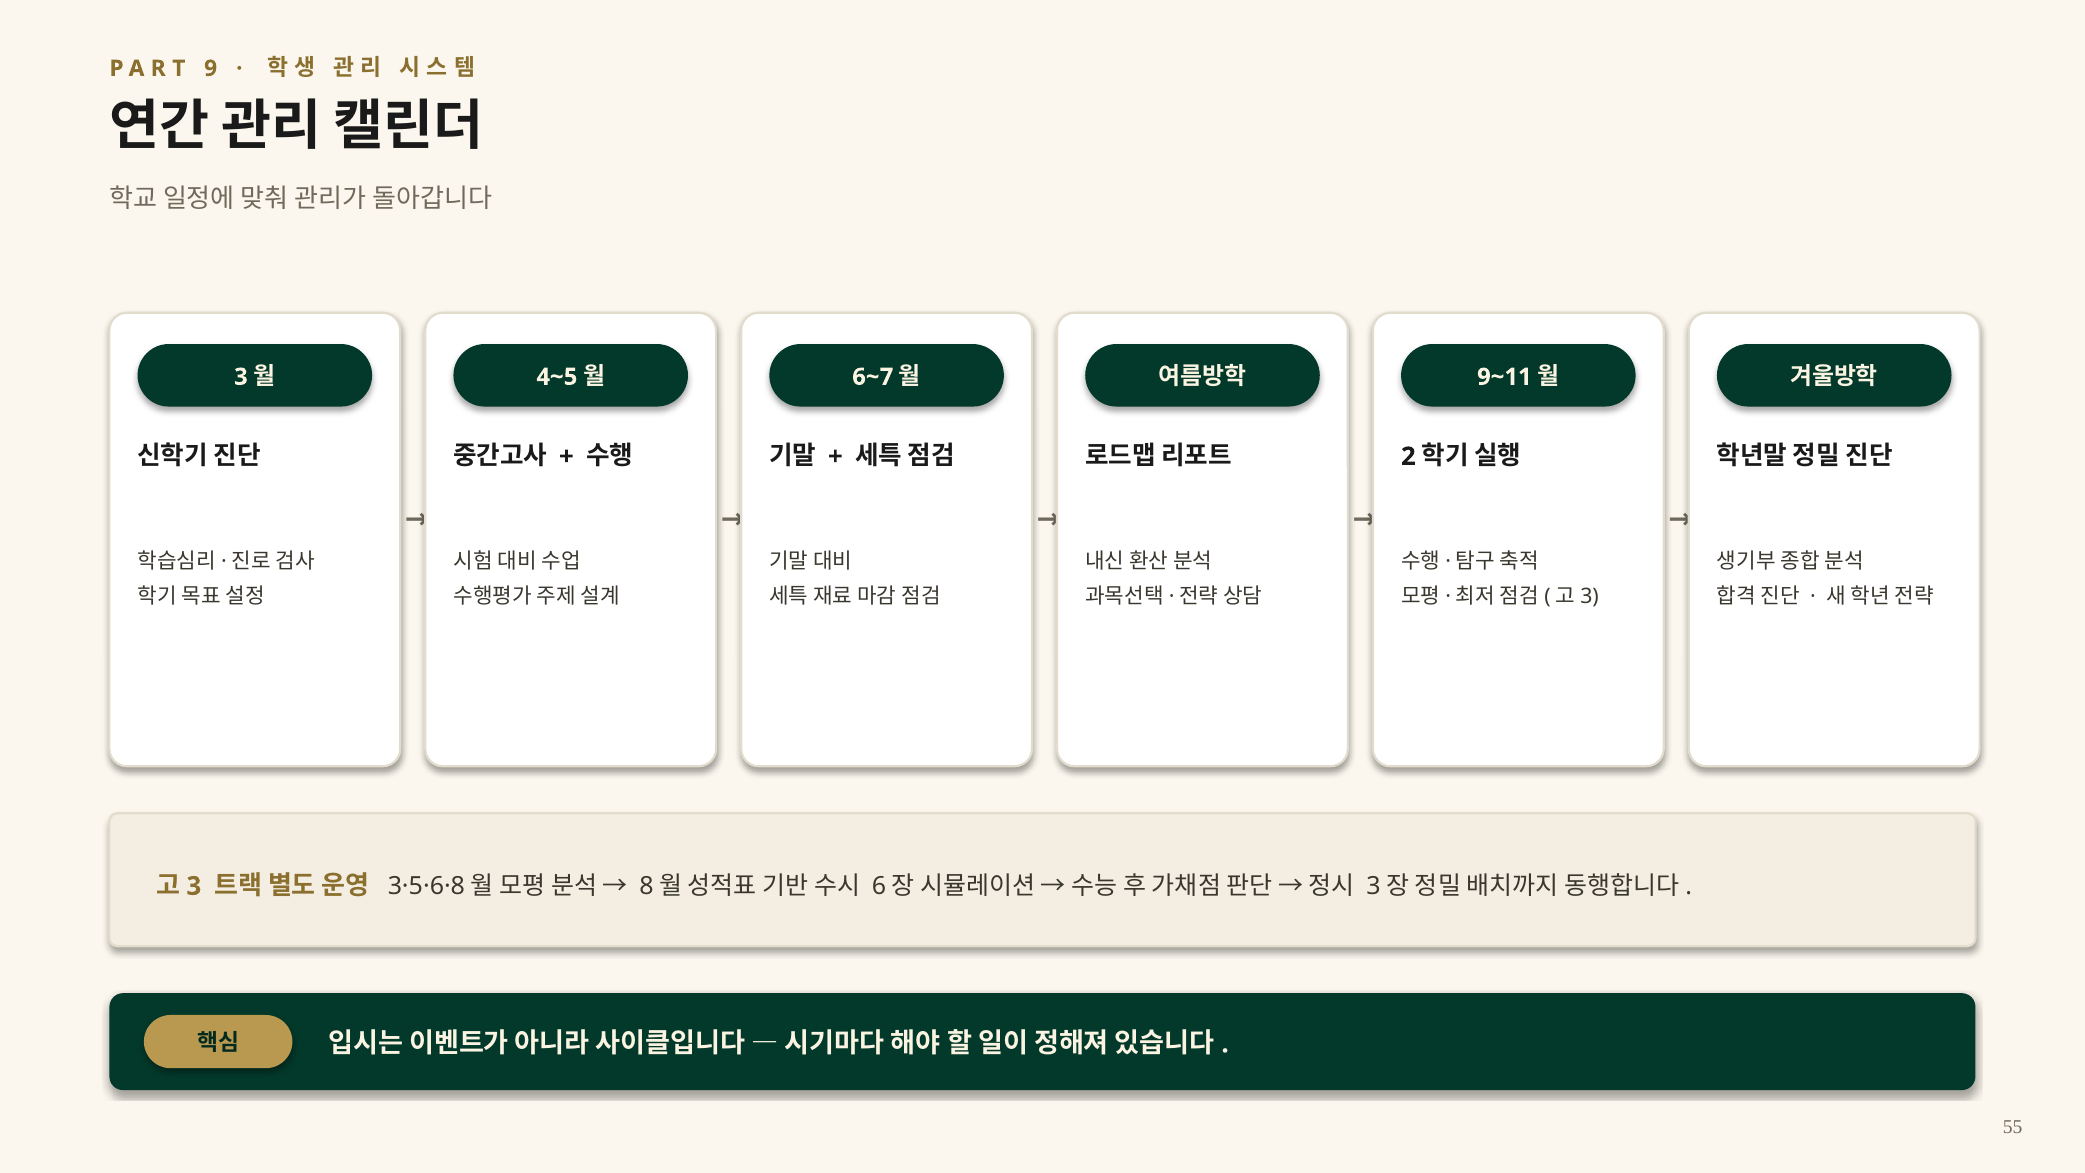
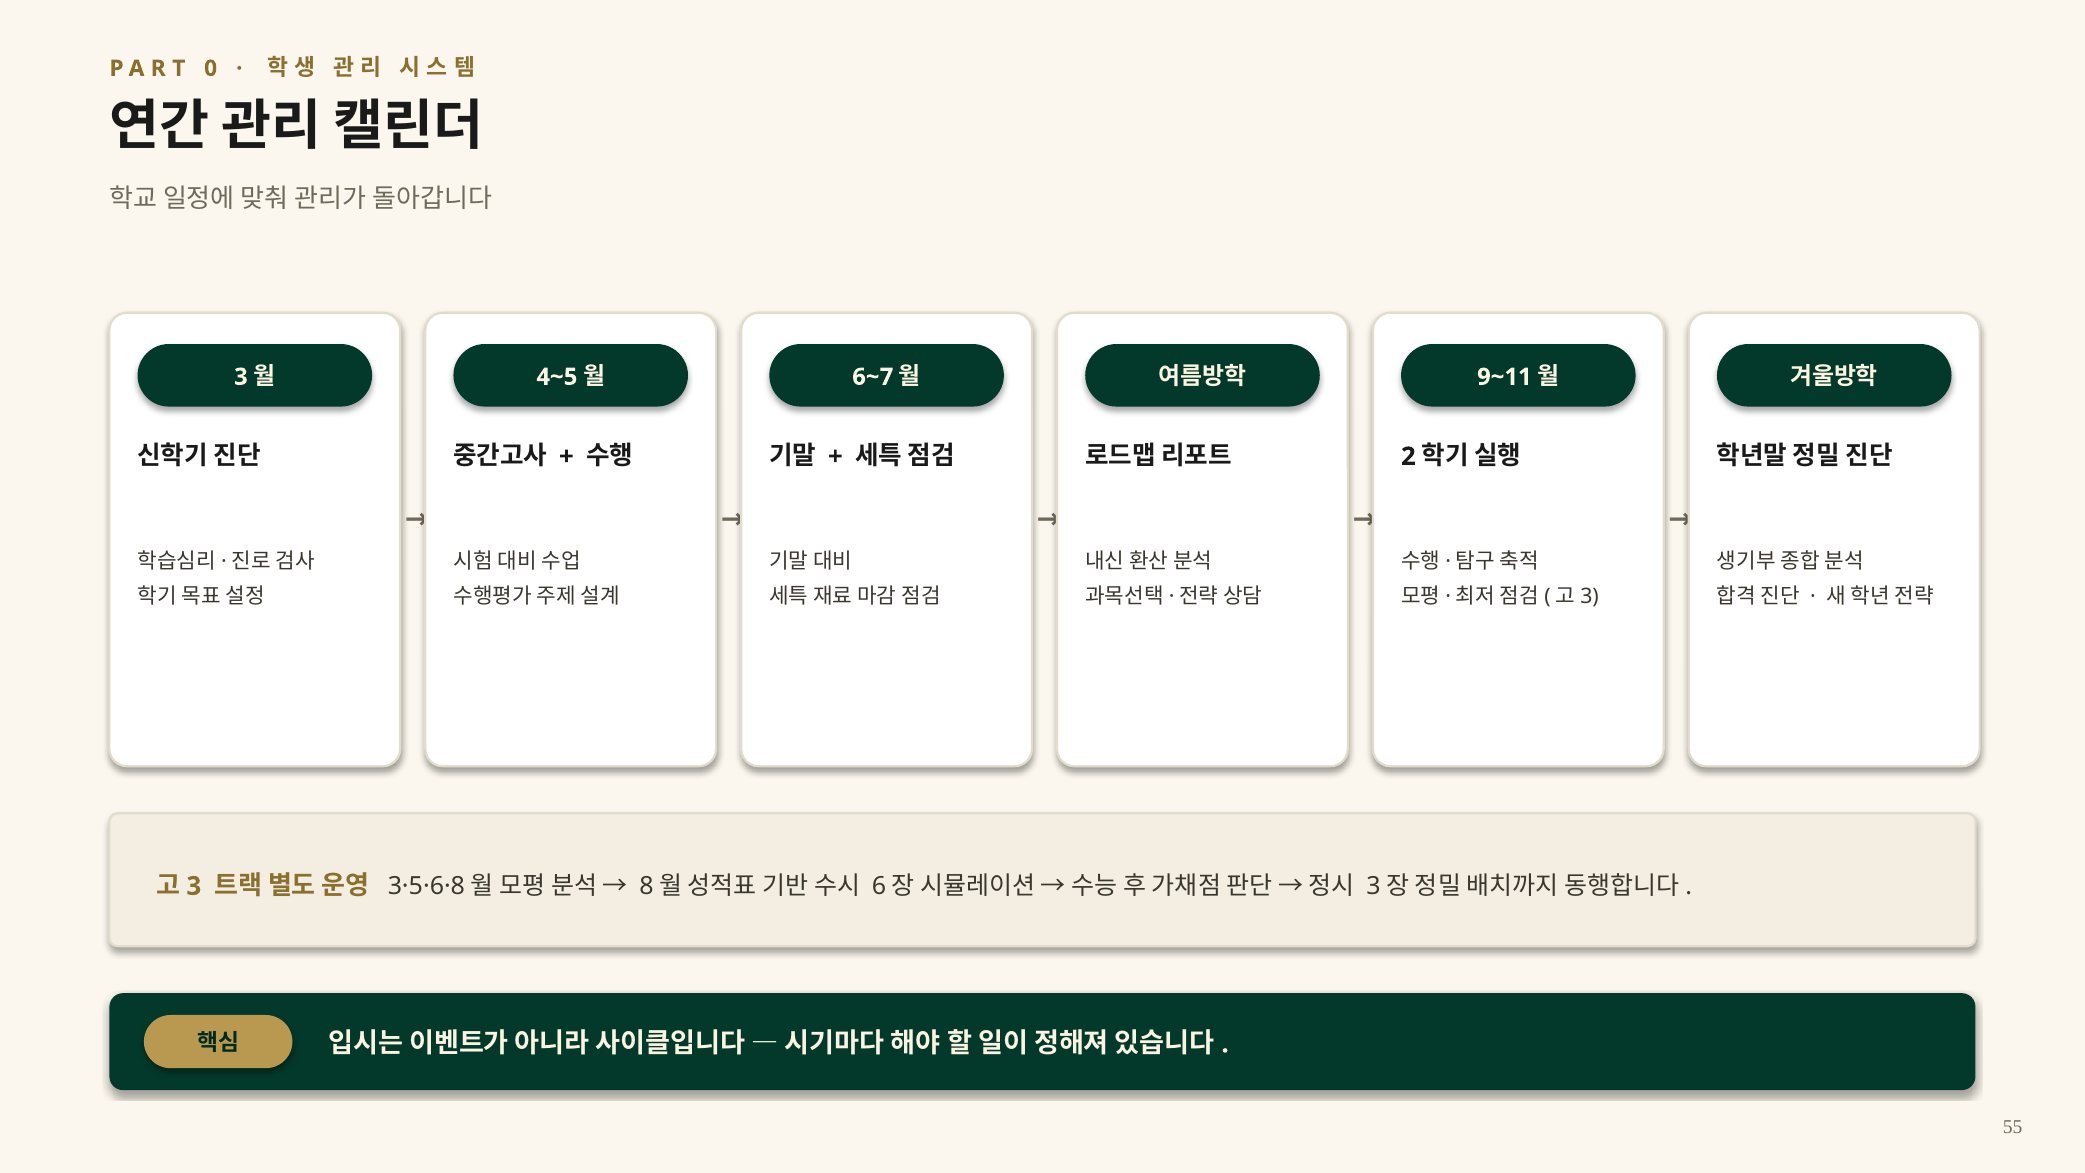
9: 9 -> 0 (211, 68)
